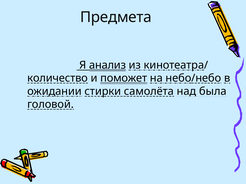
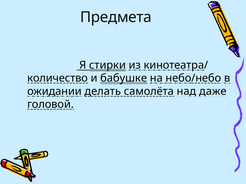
анализ: анализ -> стирки (107, 65)
поможет: поможет -> бабушке (124, 78)
стирки: стирки -> делать (103, 92)
была: была -> даже (213, 92)
